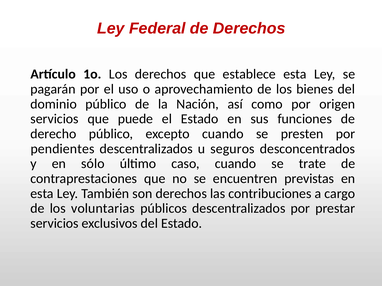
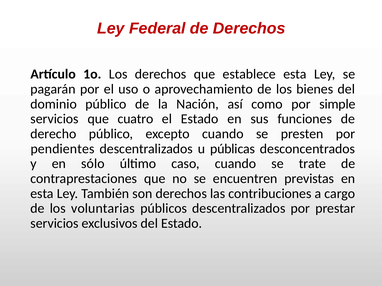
origen: origen -> simple (337, 104)
puede: puede -> cuatro (136, 119)
seguros: seguros -> públicas (233, 149)
